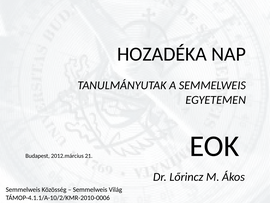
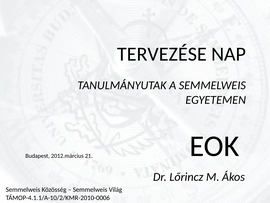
HOZADÉKA: HOZADÉKA -> TERVEZÉSE (162, 54)
